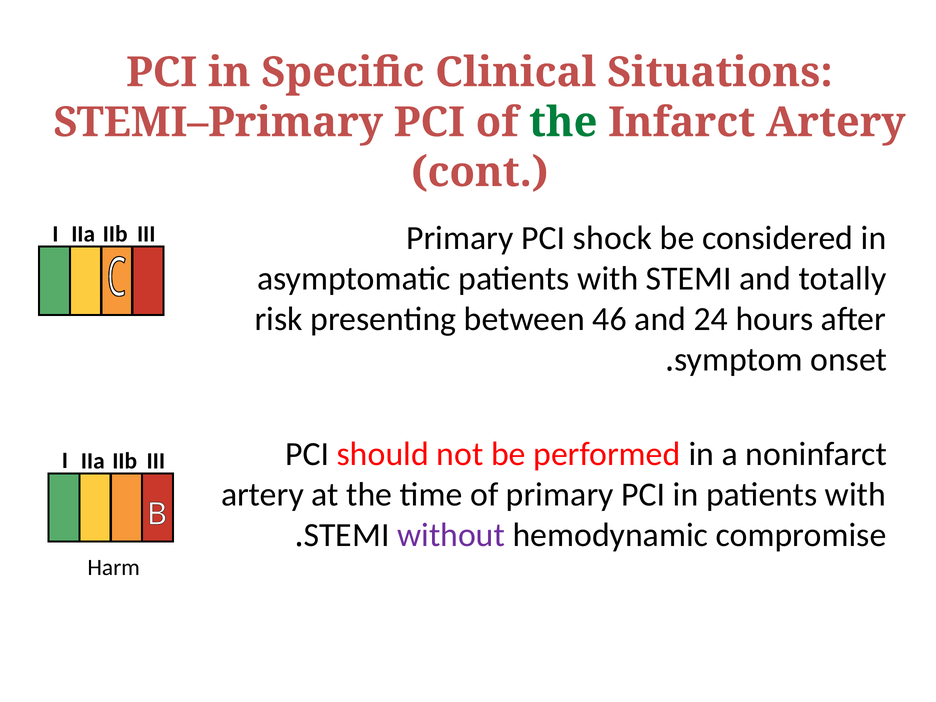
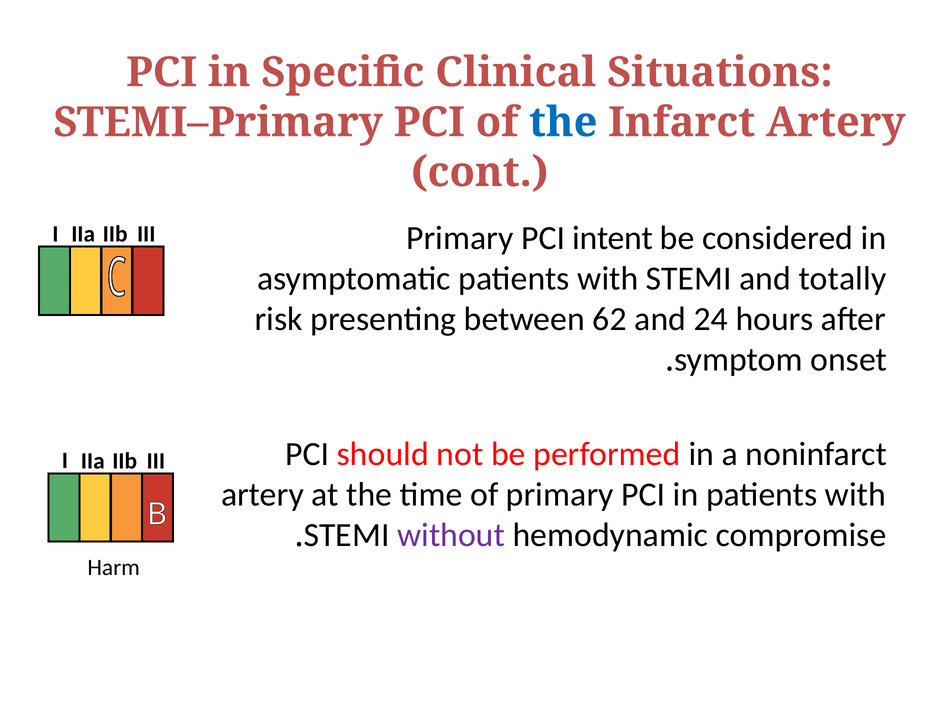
the colour: green -> blue (563, 122)
shock: shock -> intent (613, 238)
46: 46 -> 62 (610, 319)
